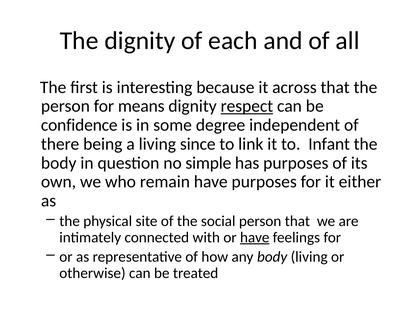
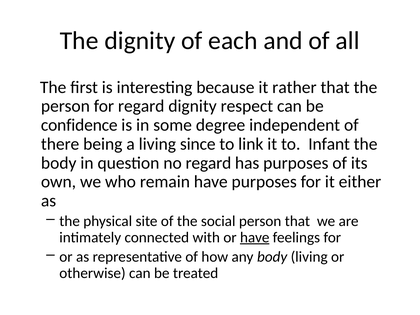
across: across -> rather (294, 87)
for means: means -> regard (141, 106)
respect underline: present -> none (247, 106)
no simple: simple -> regard (208, 163)
